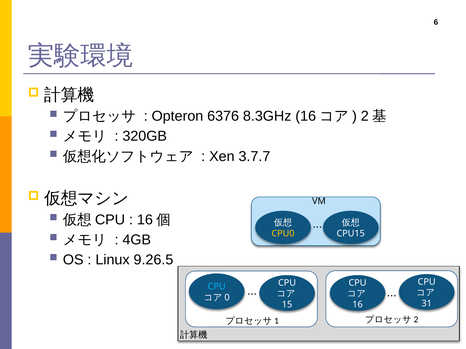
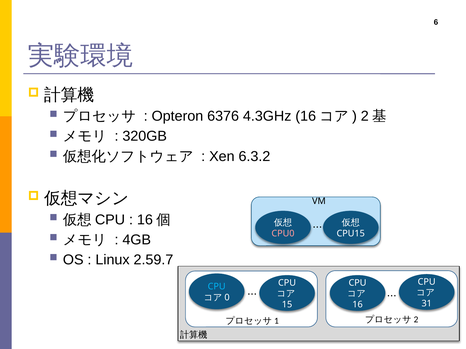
8.3GHz: 8.3GHz -> 4.3GHz (267, 116)
3.7.7: 3.7.7 -> 6.3.2 (254, 157)
CPU0 colour: yellow -> pink (283, 234)
9.26.5: 9.26.5 -> 2.59.7 (153, 260)
